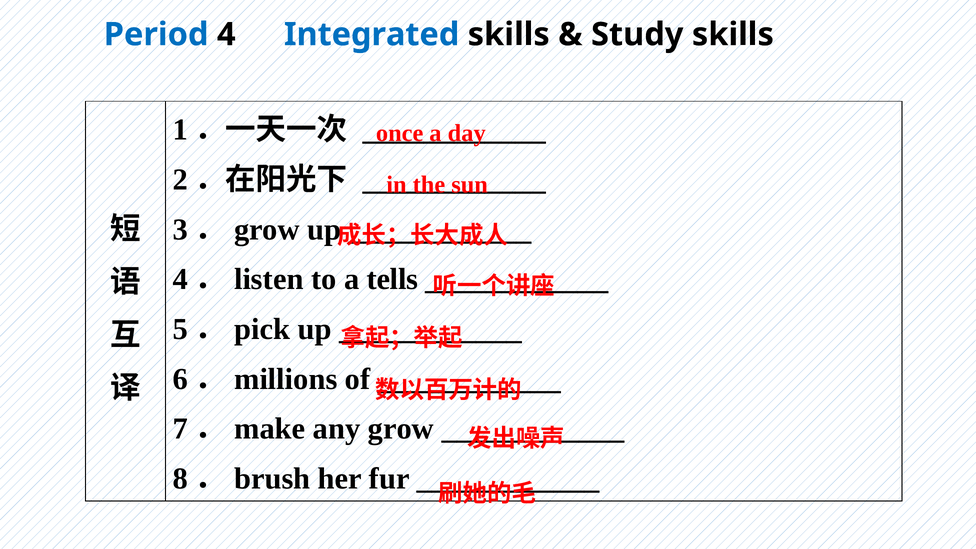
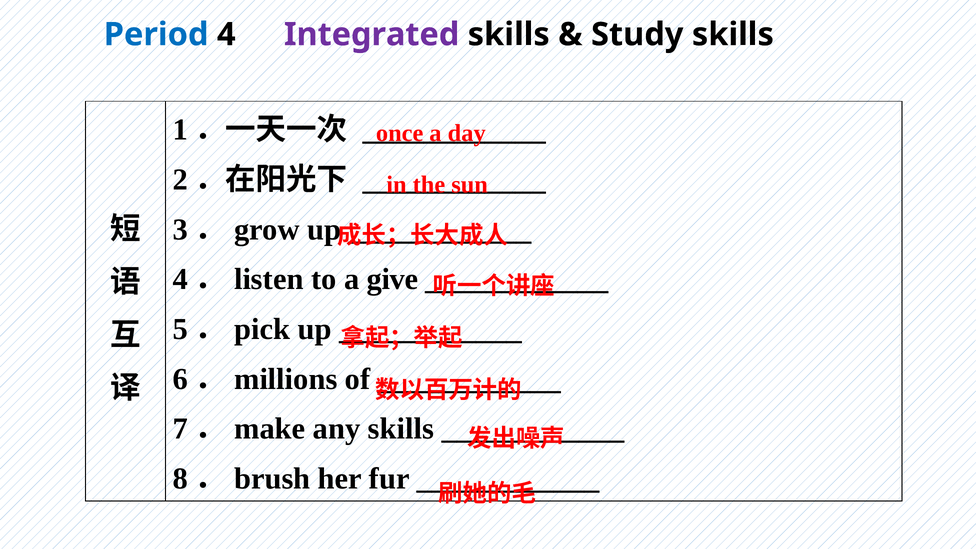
Integrated colour: blue -> purple (372, 35)
tells: tells -> give (392, 279)
any grow: grow -> skills (401, 429)
